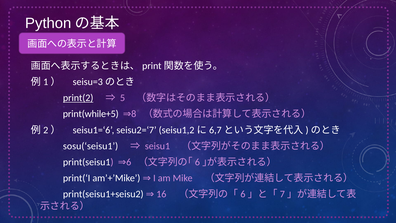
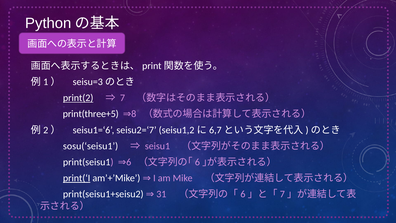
5: 5 -> 7 (123, 98)
print(while+5: print(while+5 -> print(three+5 (91, 114)
print(‘I underline: none -> present (77, 178)
16: 16 -> 31 (161, 194)
